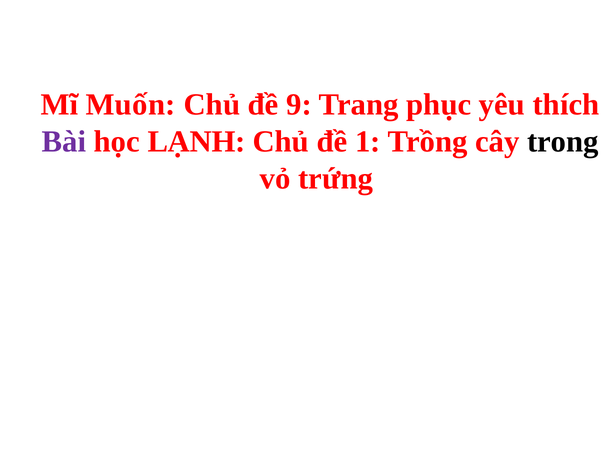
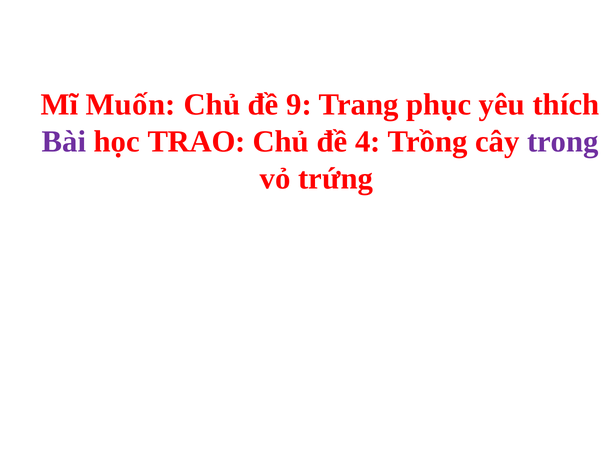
LẠNH: LẠNH -> TRAO (196, 142)
1: 1 -> 4 (368, 142)
trong colour: black -> purple (563, 142)
